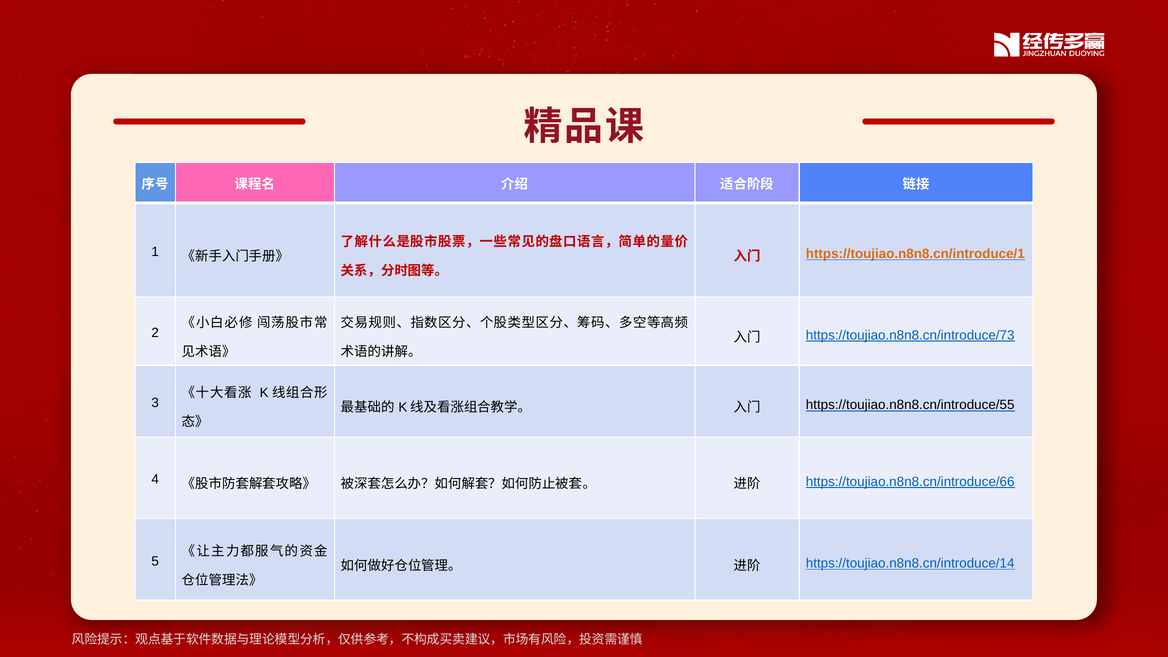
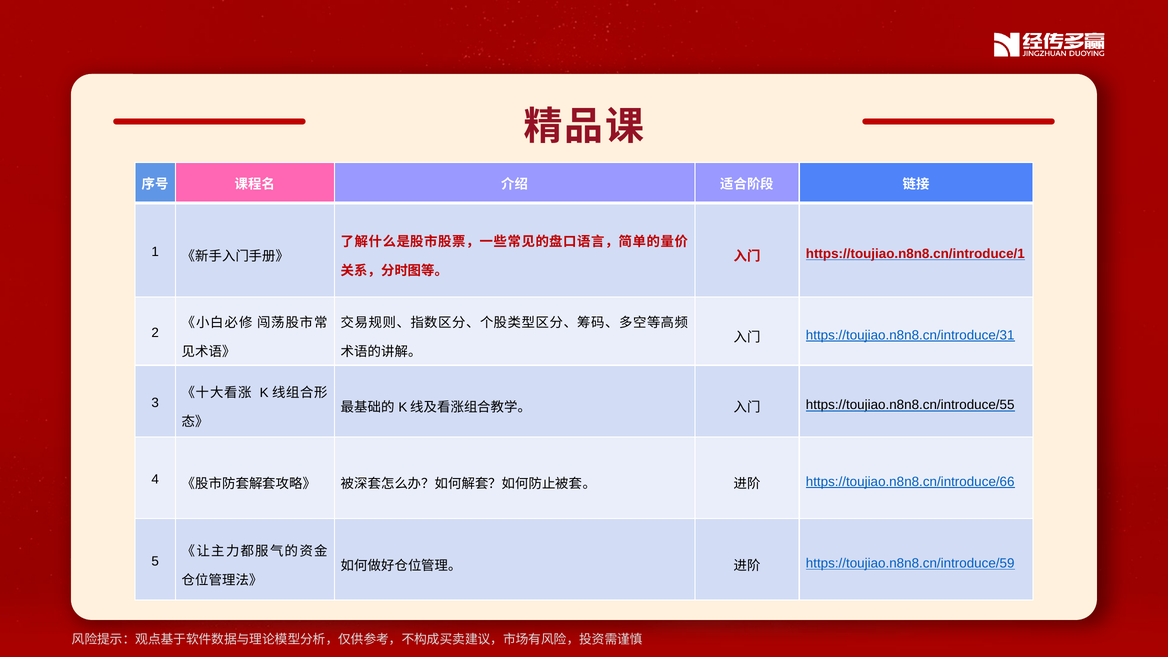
https://toujiao.n8n8.cn/introduce/1 colour: orange -> red (915, 254)
https://toujiao.n8n8.cn/introduce/73: https://toujiao.n8n8.cn/introduce/73 -> https://toujiao.n8n8.cn/introduce/31 (910, 335)
https://toujiao.n8n8.cn/introduce/14: https://toujiao.n8n8.cn/introduce/14 -> https://toujiao.n8n8.cn/introduce/59 (910, 563)
